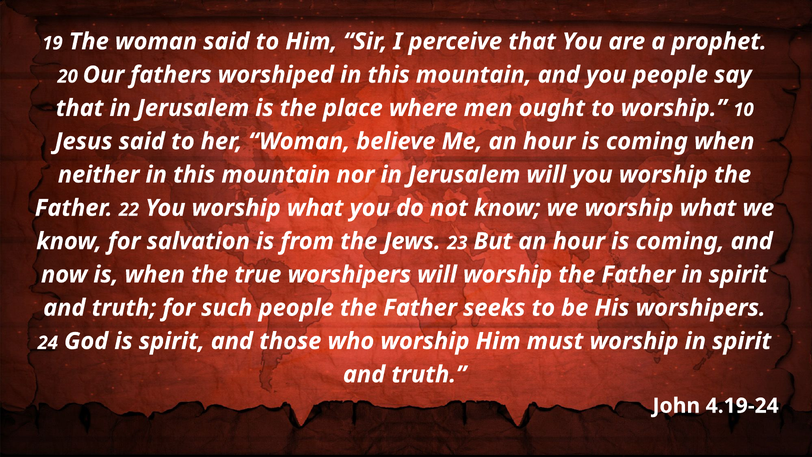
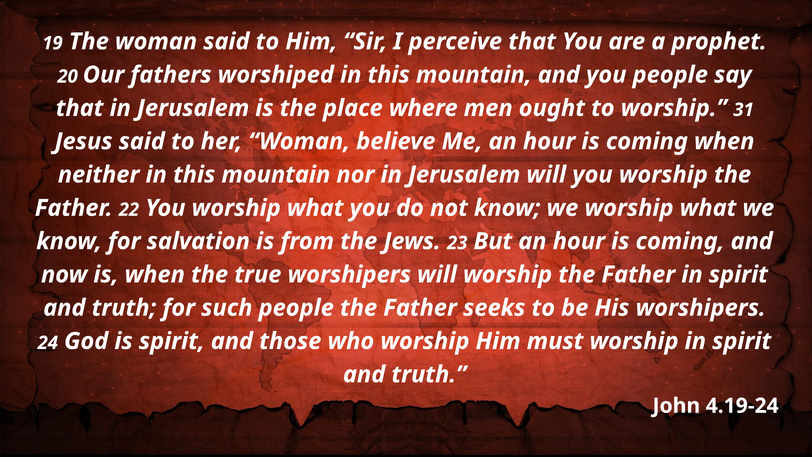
10: 10 -> 31 (744, 110)
